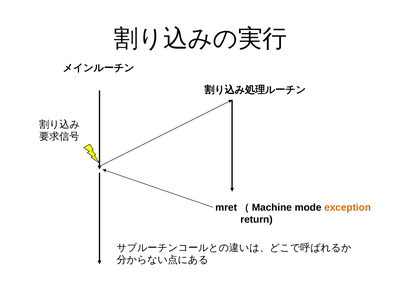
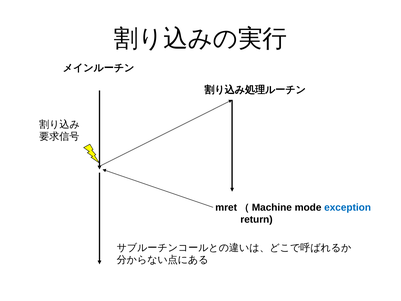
exception colour: orange -> blue (348, 207)
